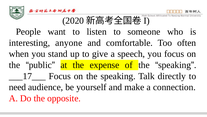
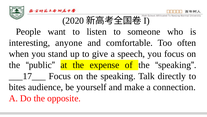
need: need -> bites (17, 87)
